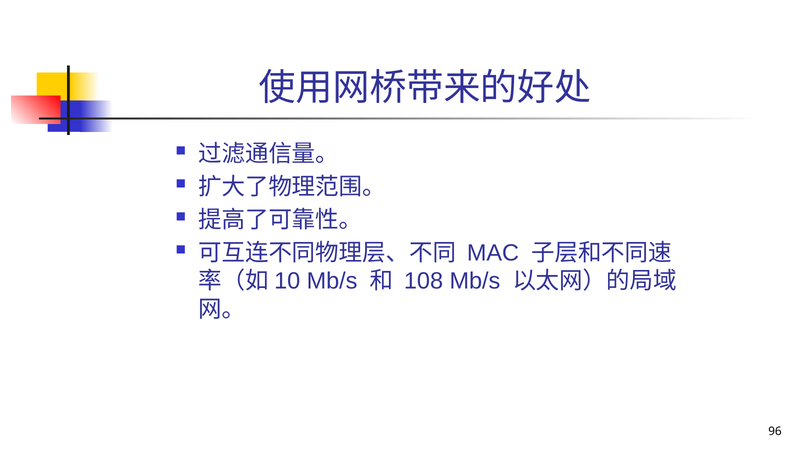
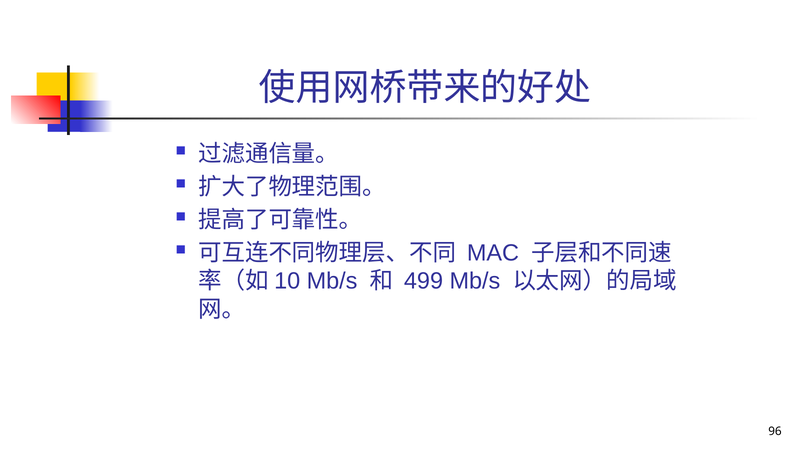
108: 108 -> 499 (424, 281)
